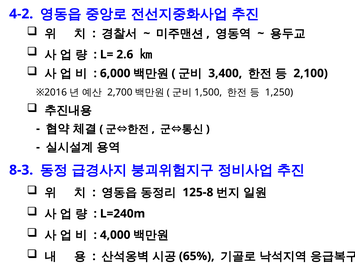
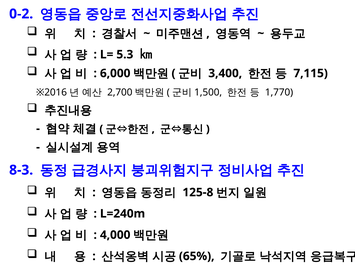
4-2: 4-2 -> 0-2 (21, 14)
2.6: 2.6 -> 5.3 (125, 55)
2,100: 2,100 -> 7,115 (311, 73)
1,250: 1,250 -> 1,770 (279, 92)
